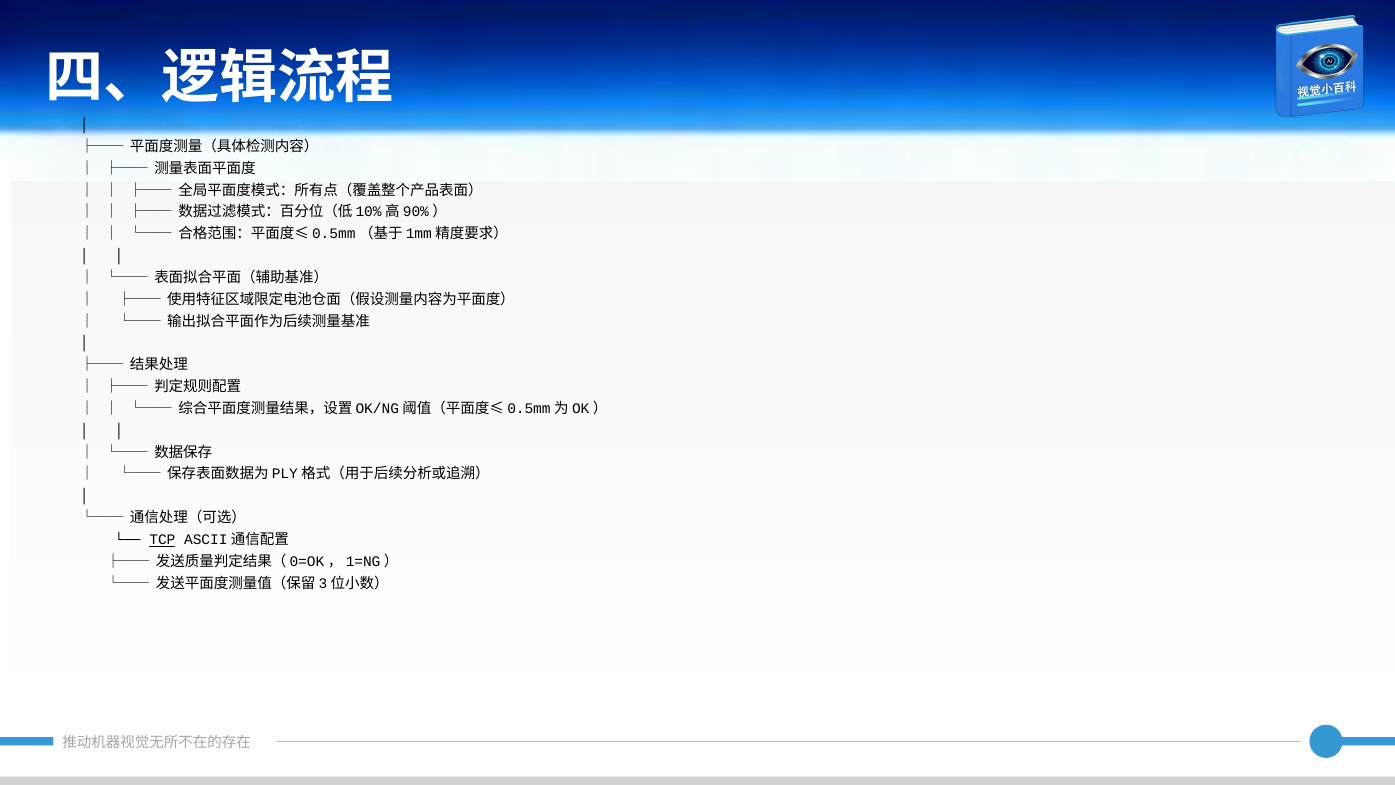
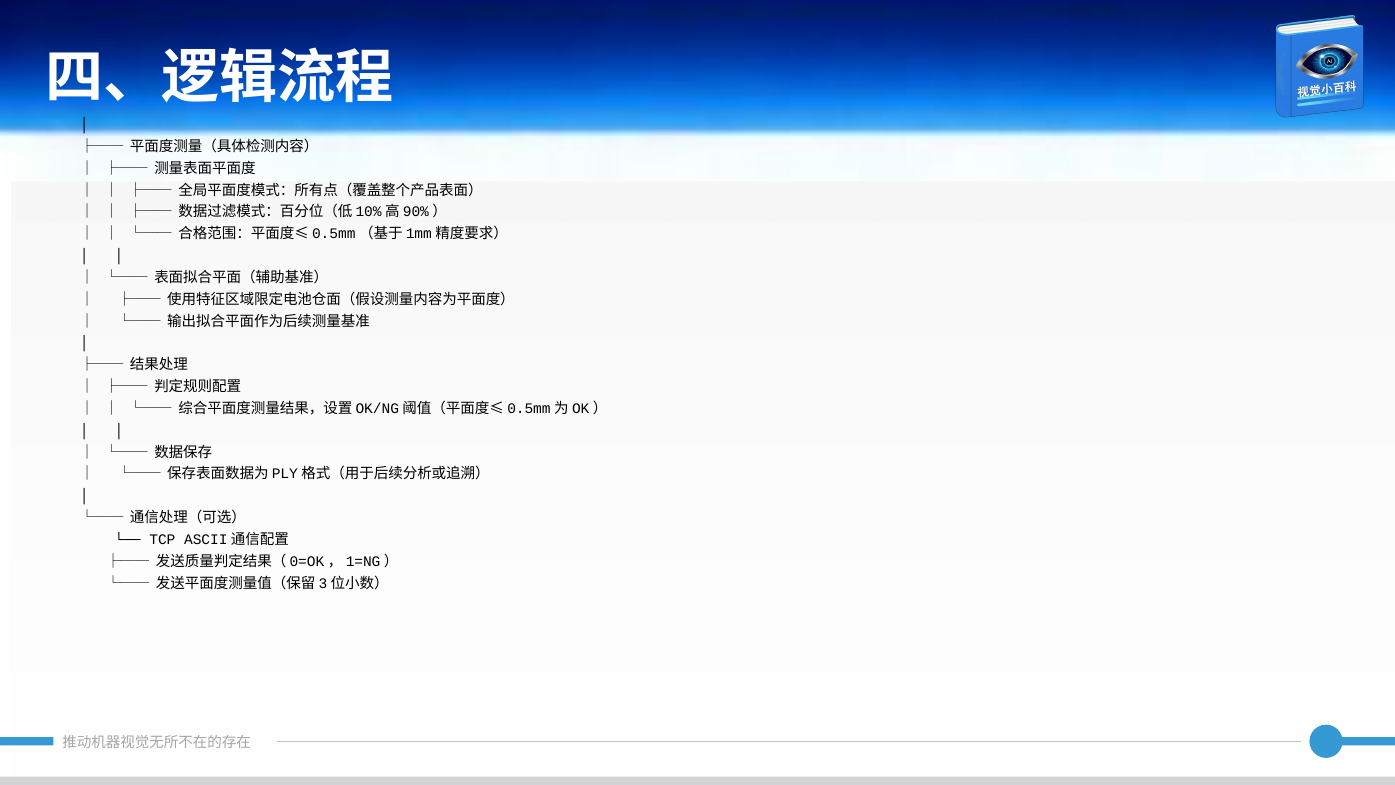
TCP underline: present -> none (162, 539)
